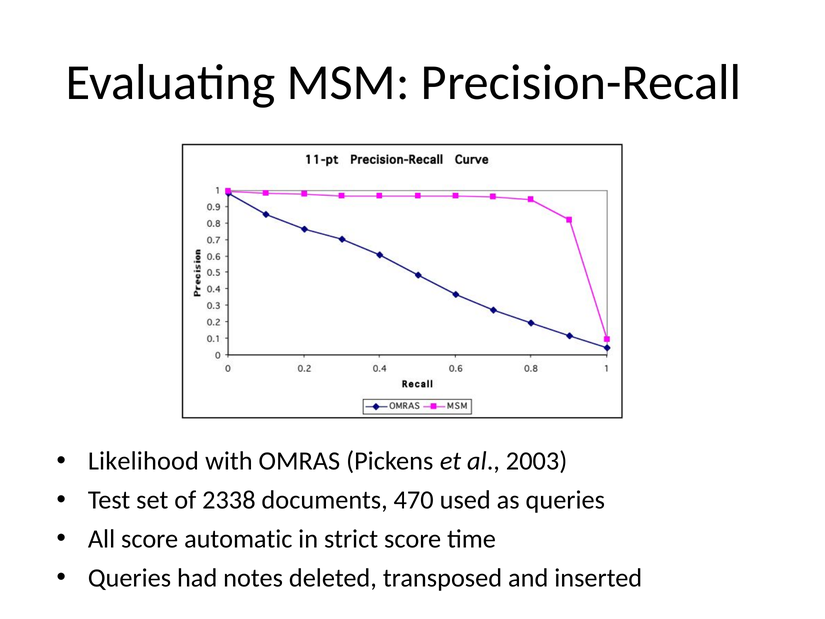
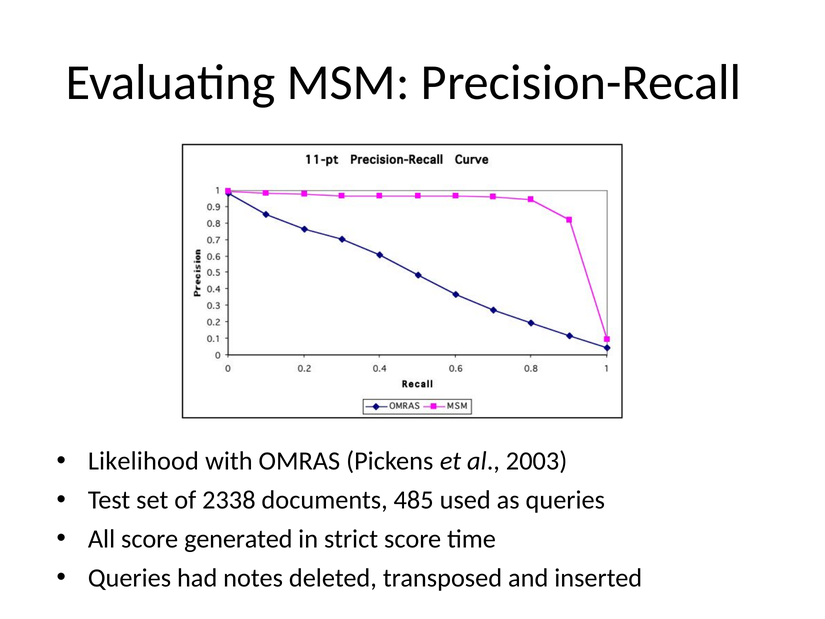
470: 470 -> 485 (414, 500)
automatic: automatic -> generated (238, 539)
